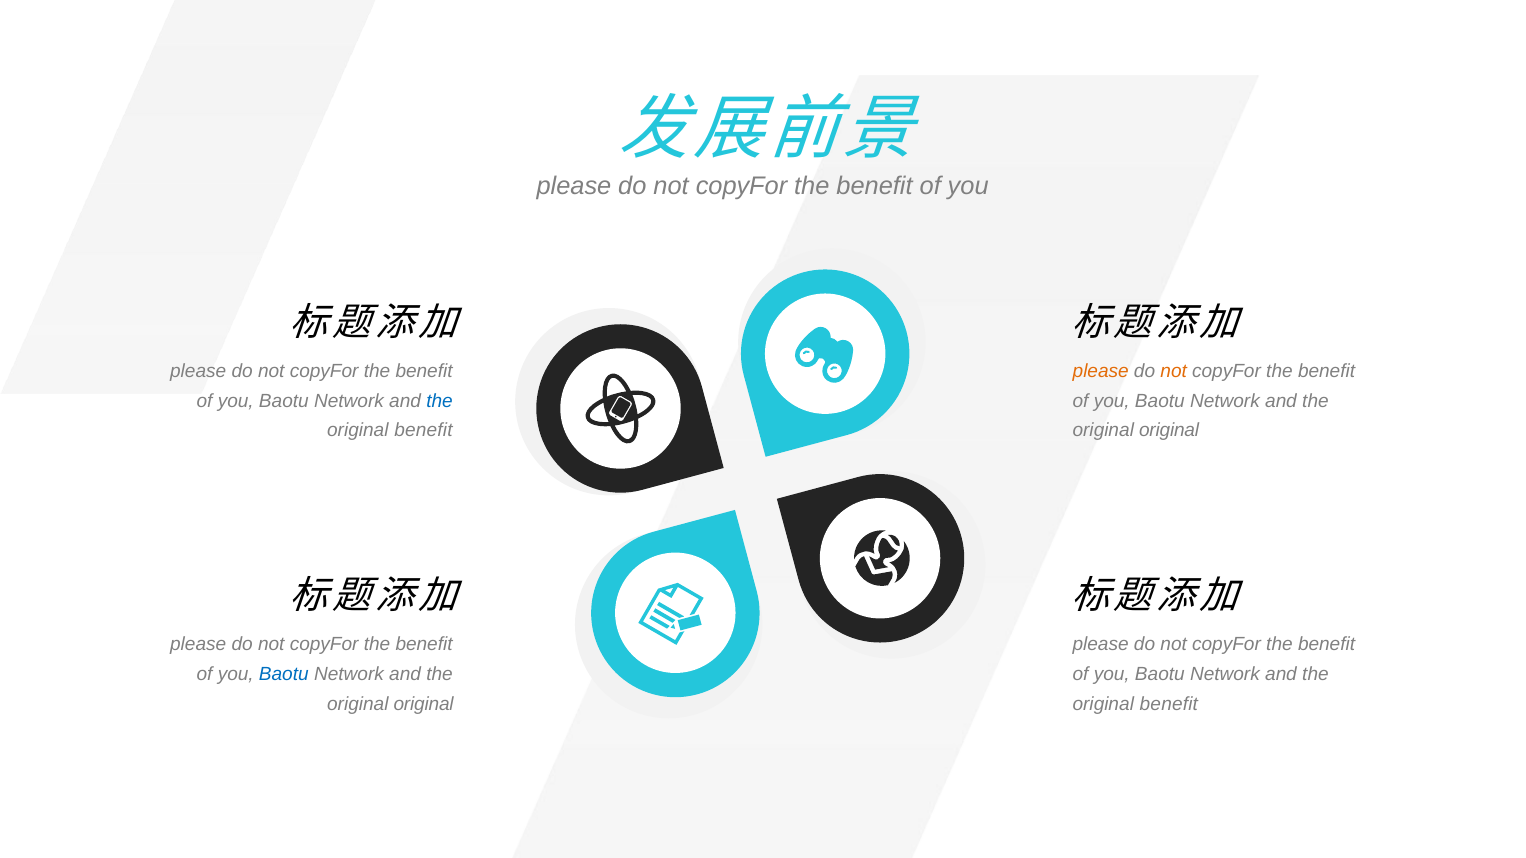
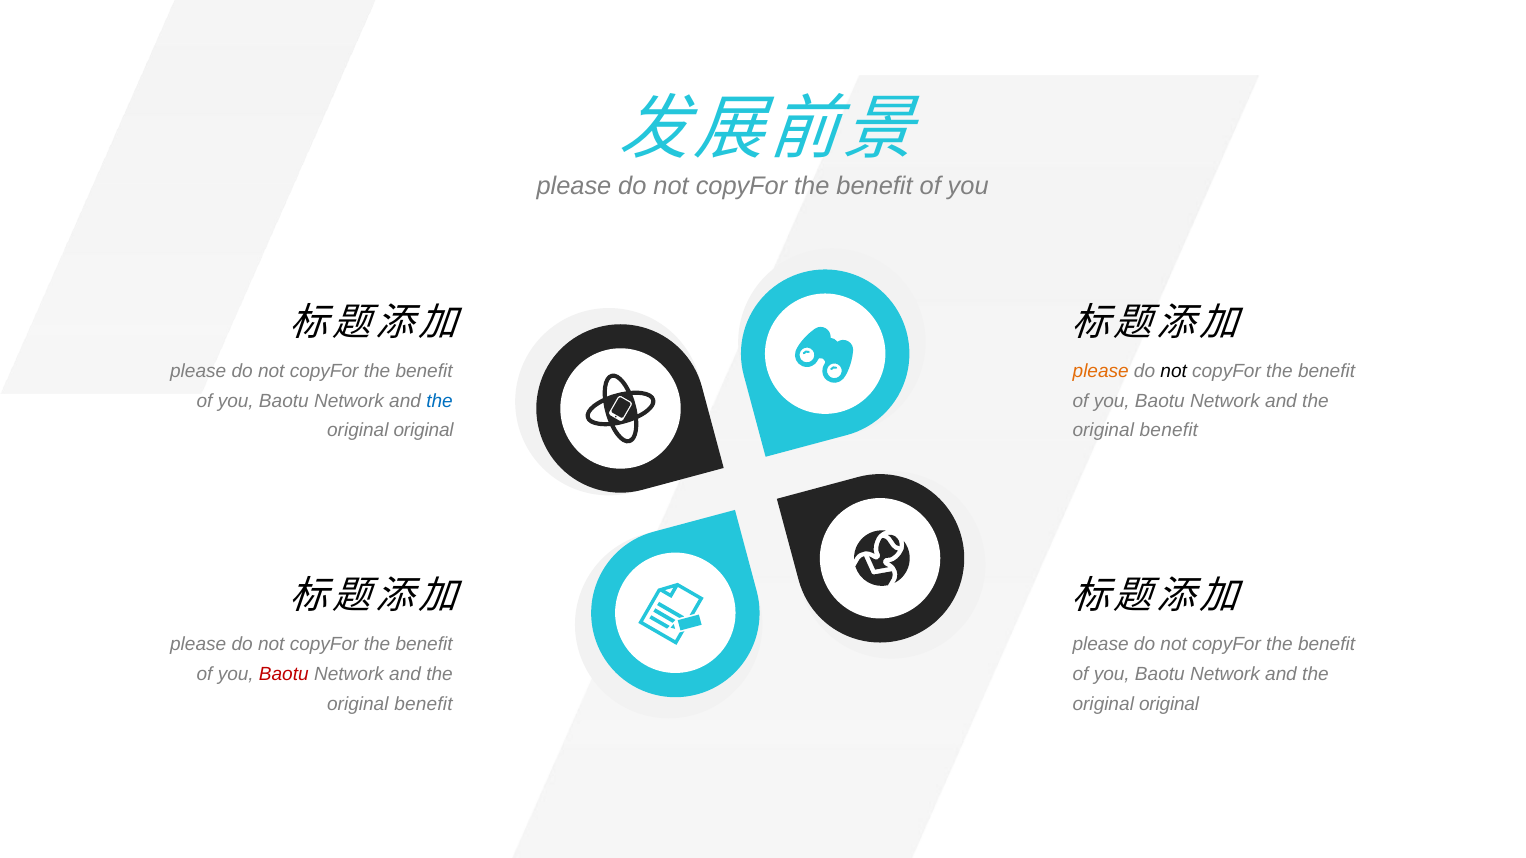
not colour: orange -> black (1174, 371)
benefit: benefit -> original (424, 431)
original: original -> benefit (1169, 431)
Baotu colour: blue -> red (284, 674)
original: original -> benefit (423, 704)
benefit: benefit -> original (1169, 704)
